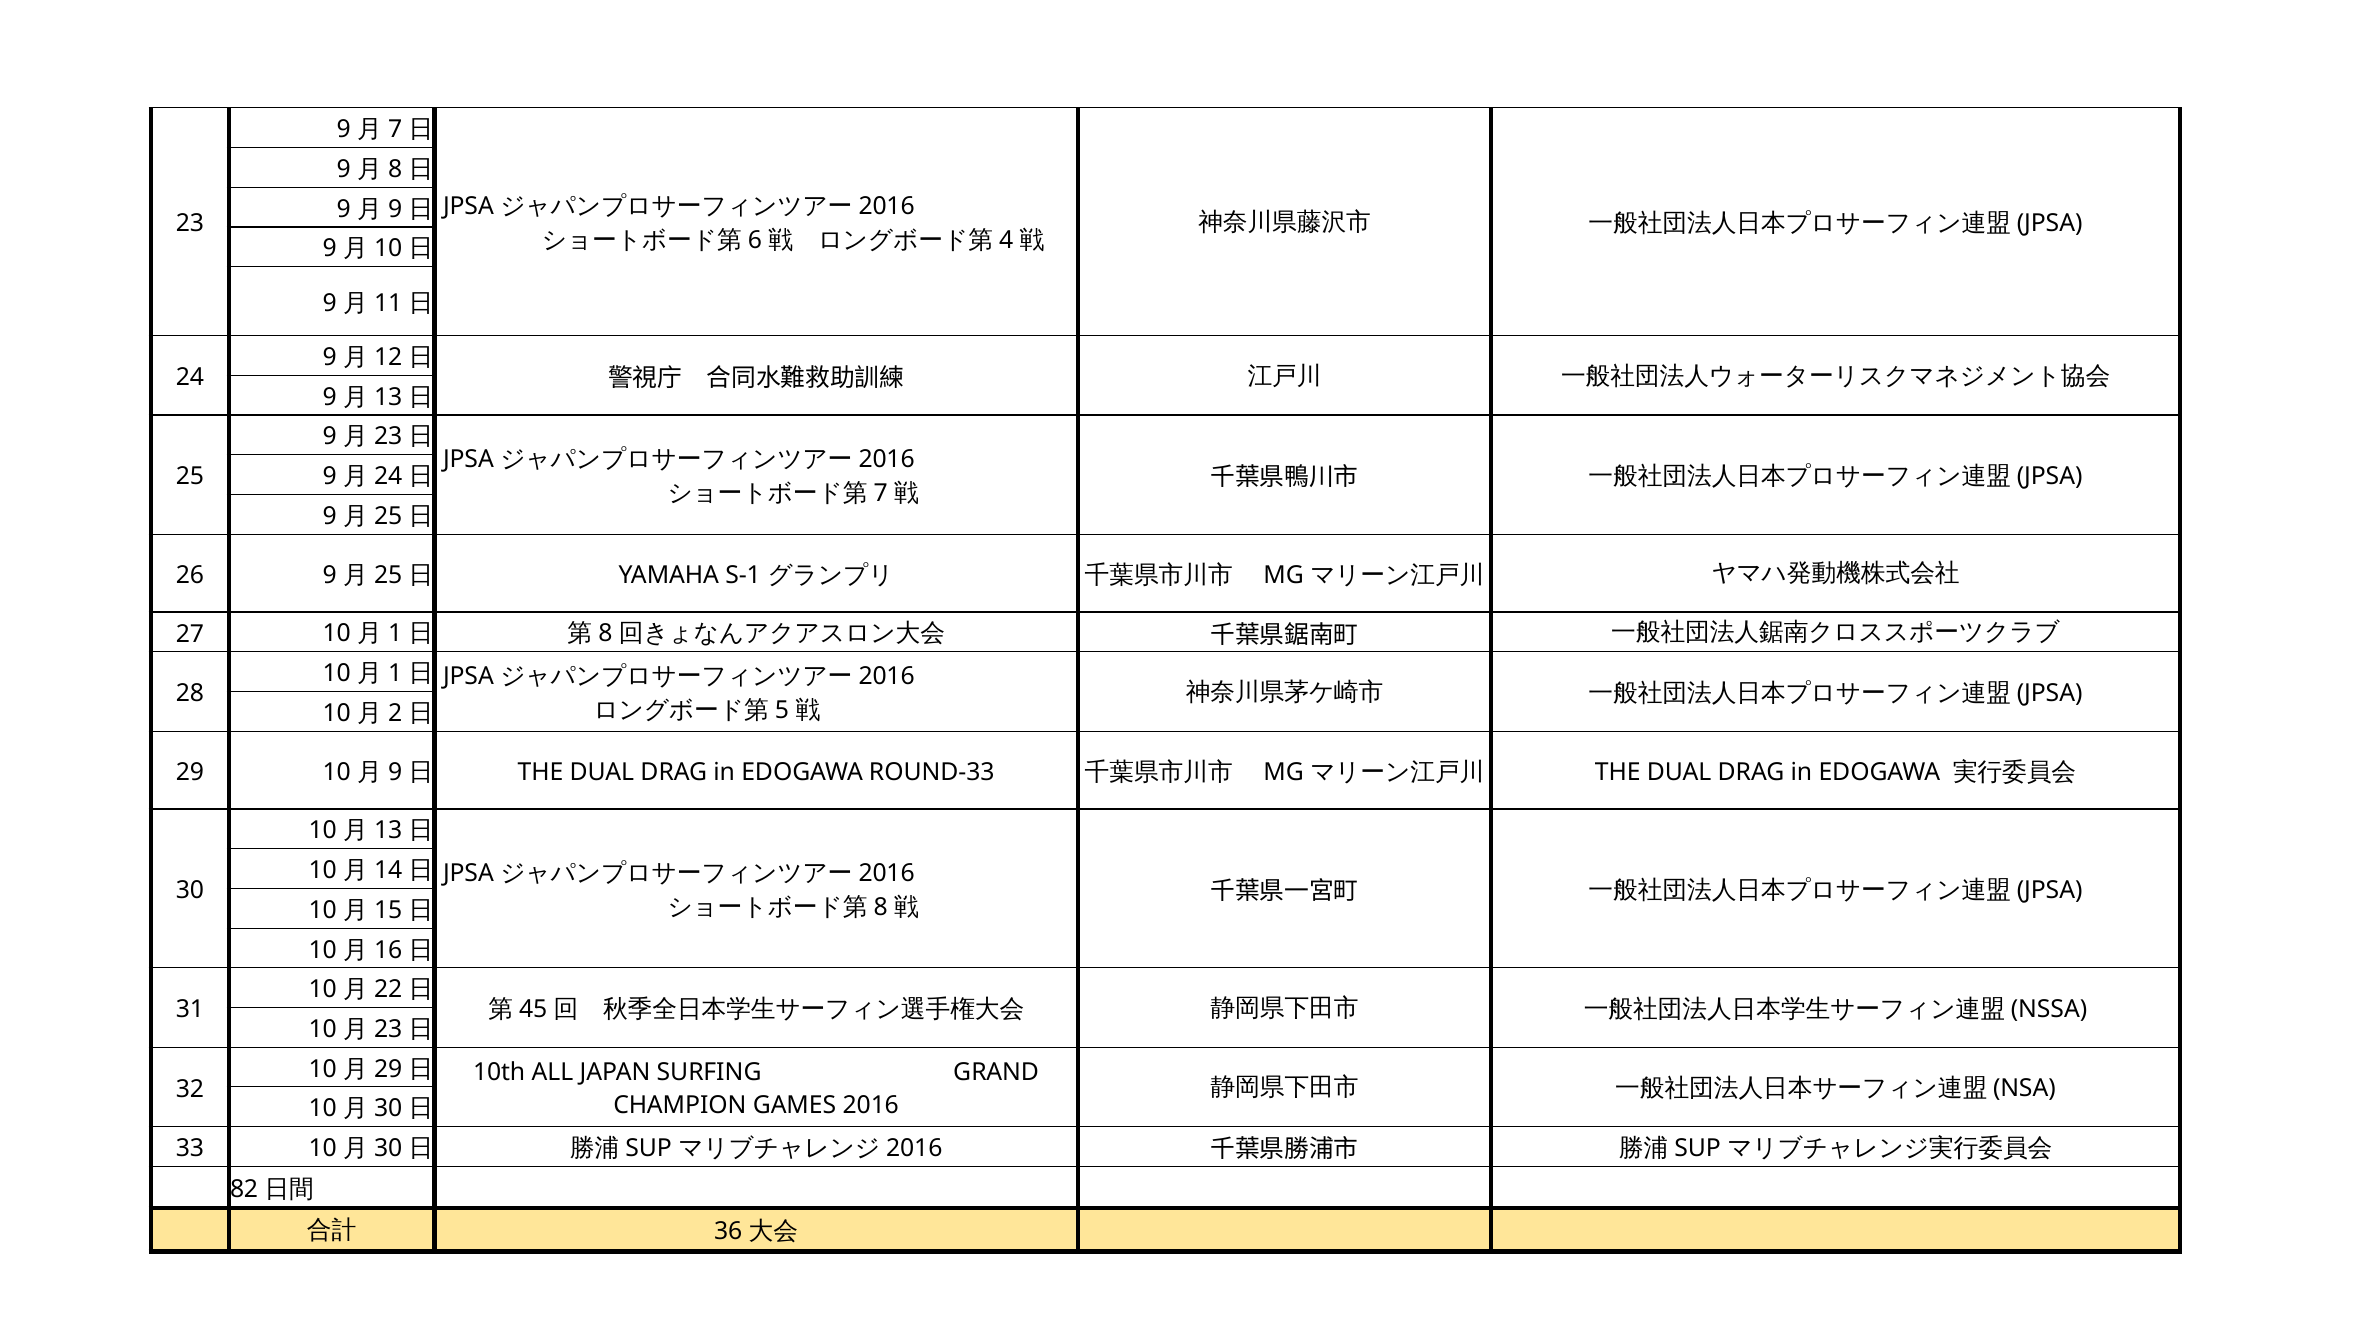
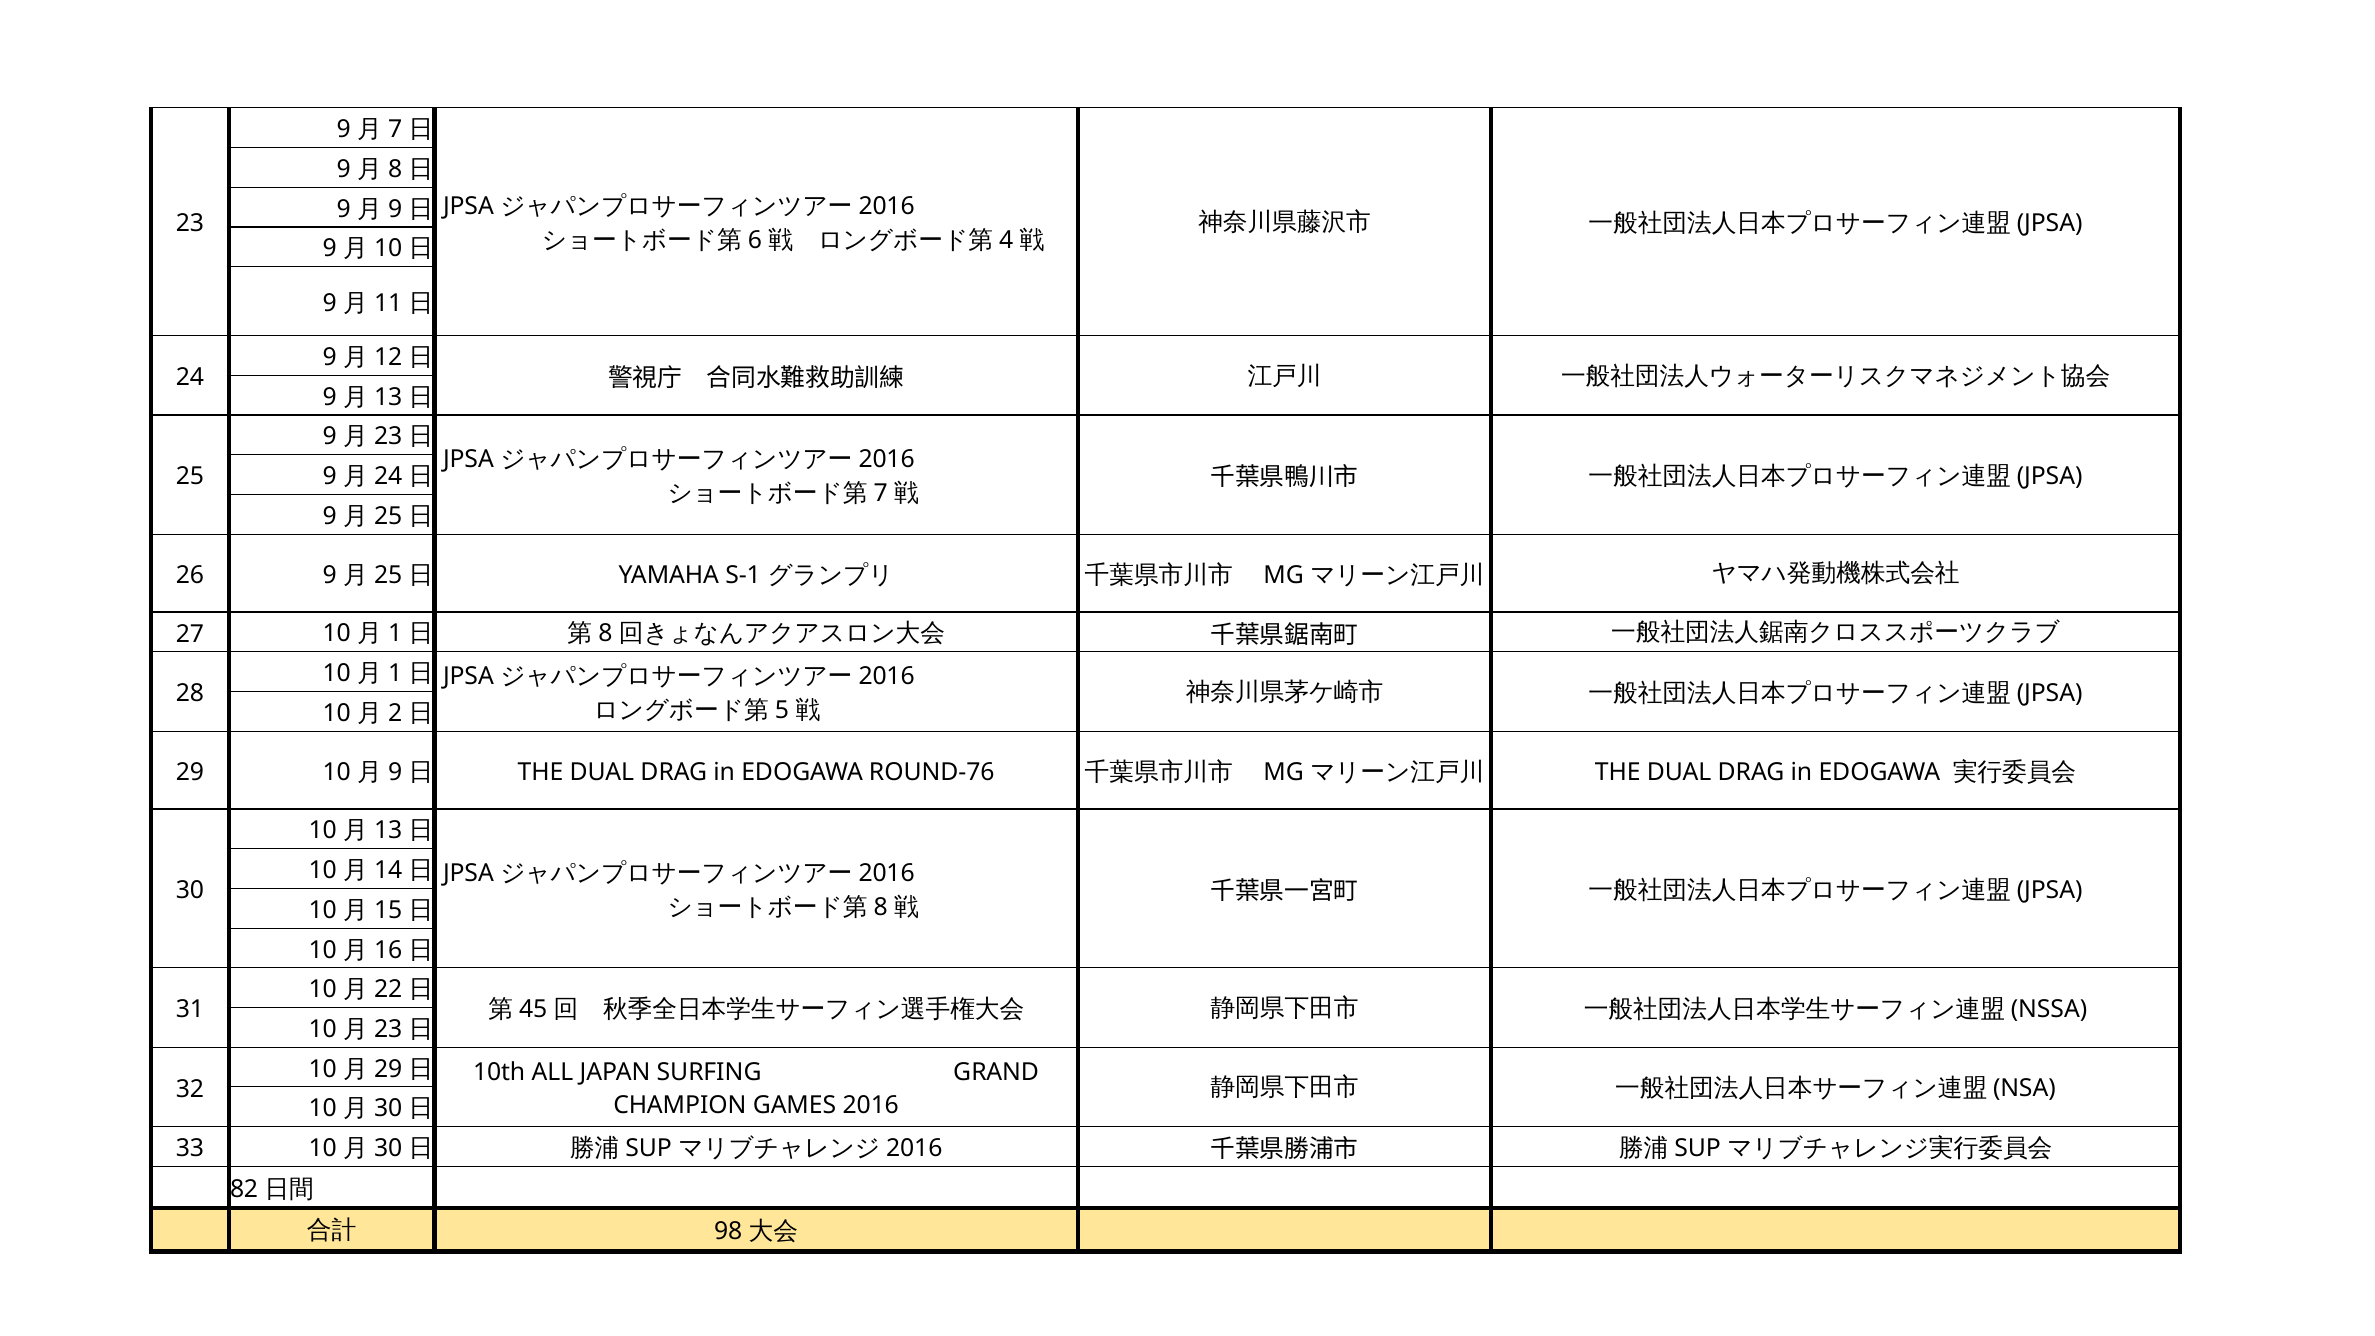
ROUND-33: ROUND-33 -> ROUND-76 (932, 772)
36: 36 -> 98 (728, 1232)
